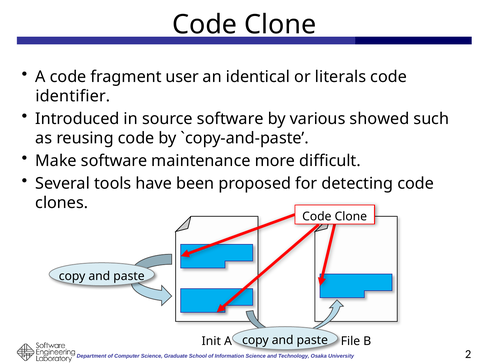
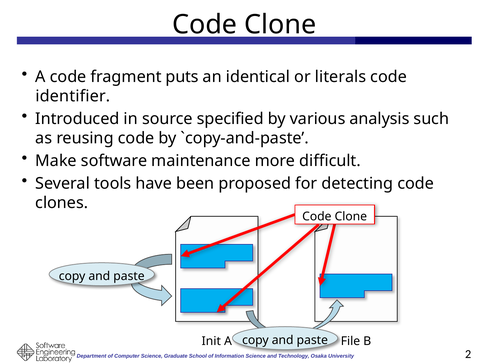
user: user -> puts (182, 77)
source software: software -> specified (230, 119)
showed: showed -> analysis (380, 119)
